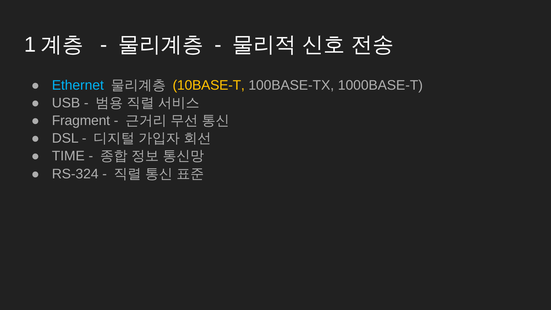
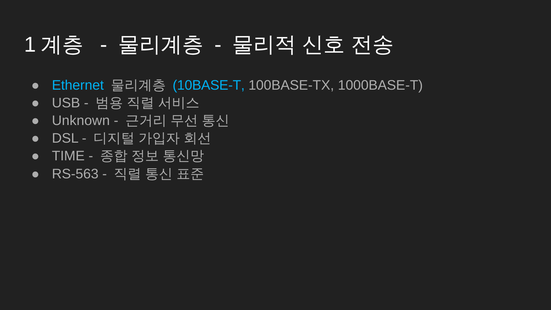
10BASE-T colour: yellow -> light blue (209, 85)
Fragment: Fragment -> Unknown (81, 121)
RS-324: RS-324 -> RS-563 (75, 174)
